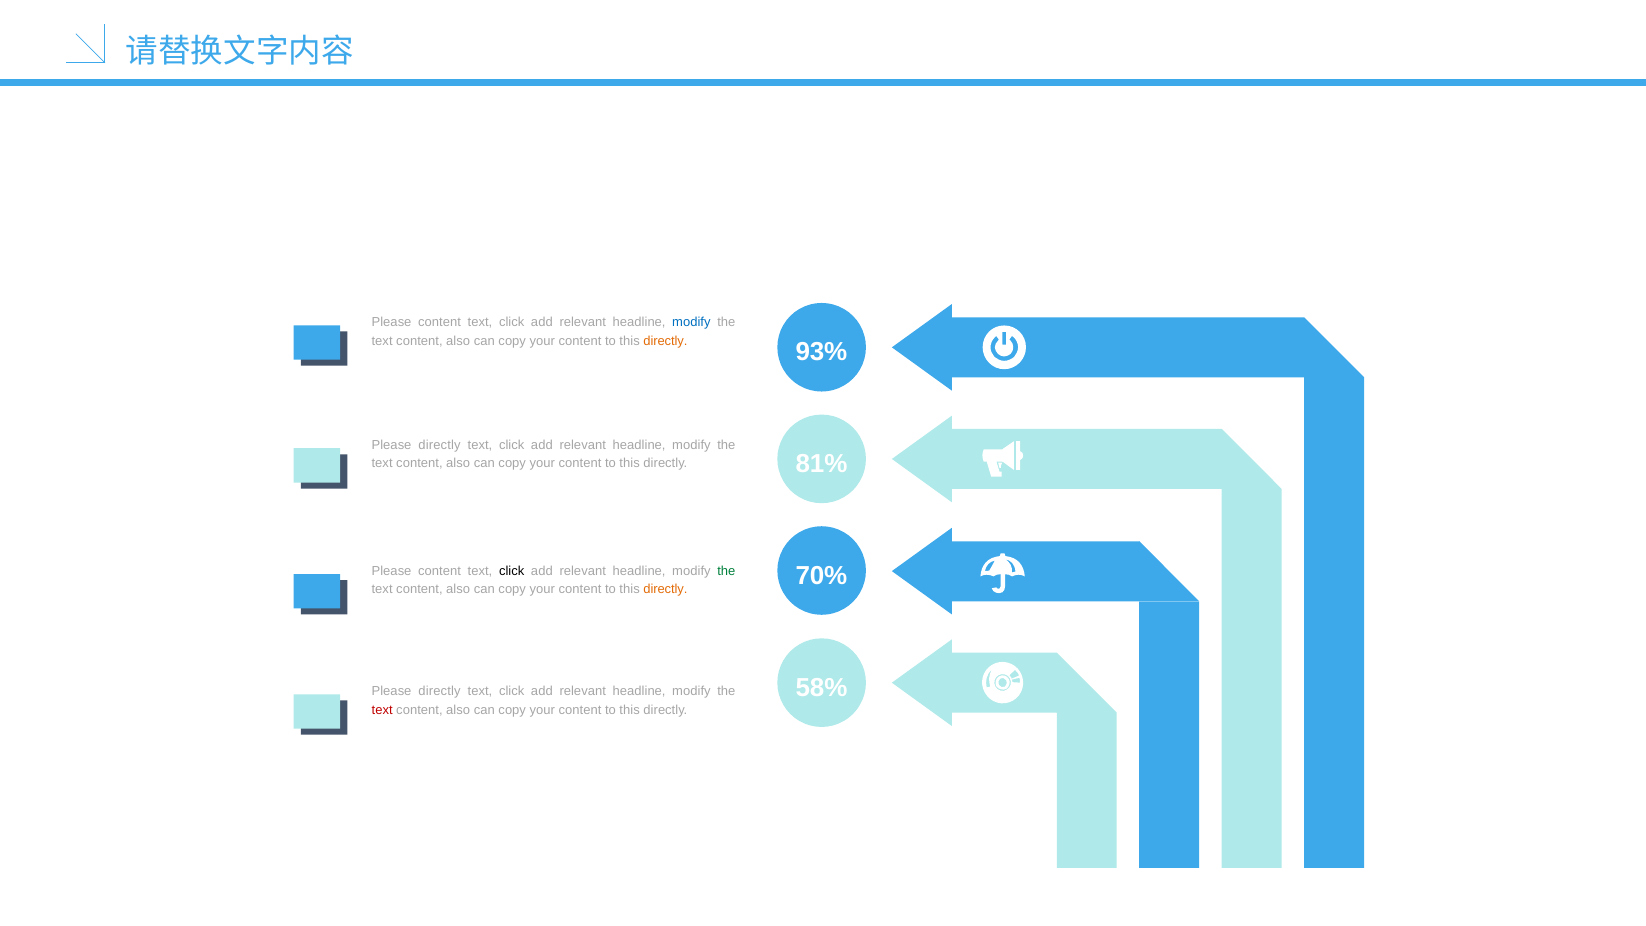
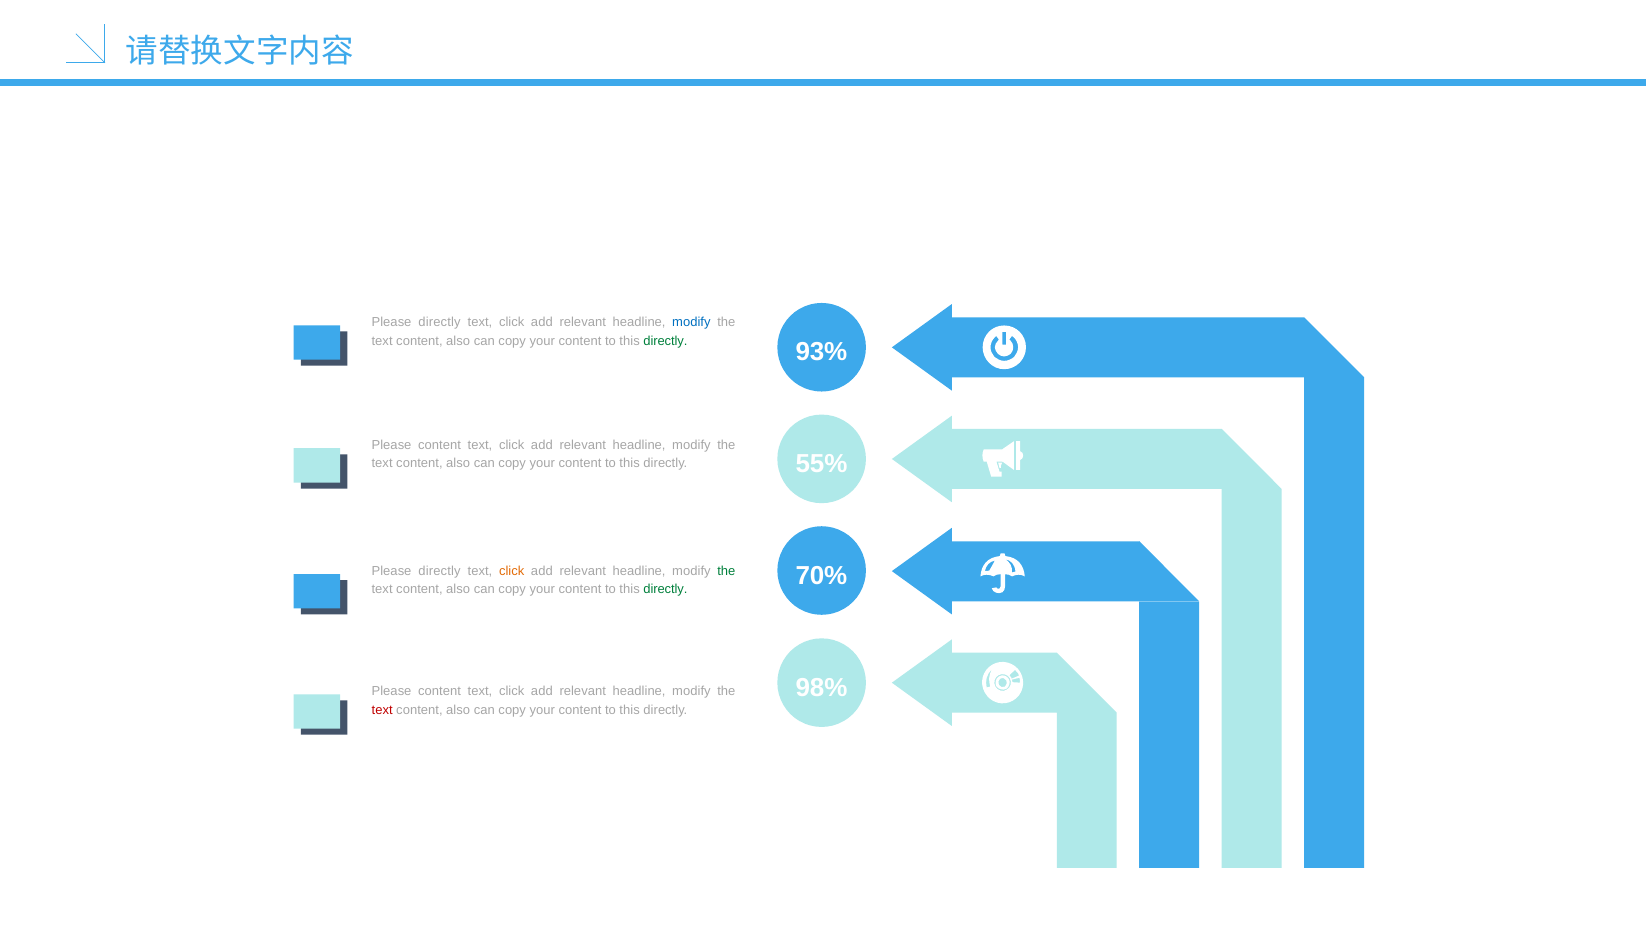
content: content -> directly (439, 322)
directly colour: orange -> green (665, 341)
directly: directly -> content (440, 445)
81%: 81% -> 55% (821, 464)
content: content -> directly (439, 571)
click colour: black -> orange (512, 571)
directly colour: orange -> green (665, 589)
58%: 58% -> 98% (821, 687)
directly: directly -> content (440, 691)
